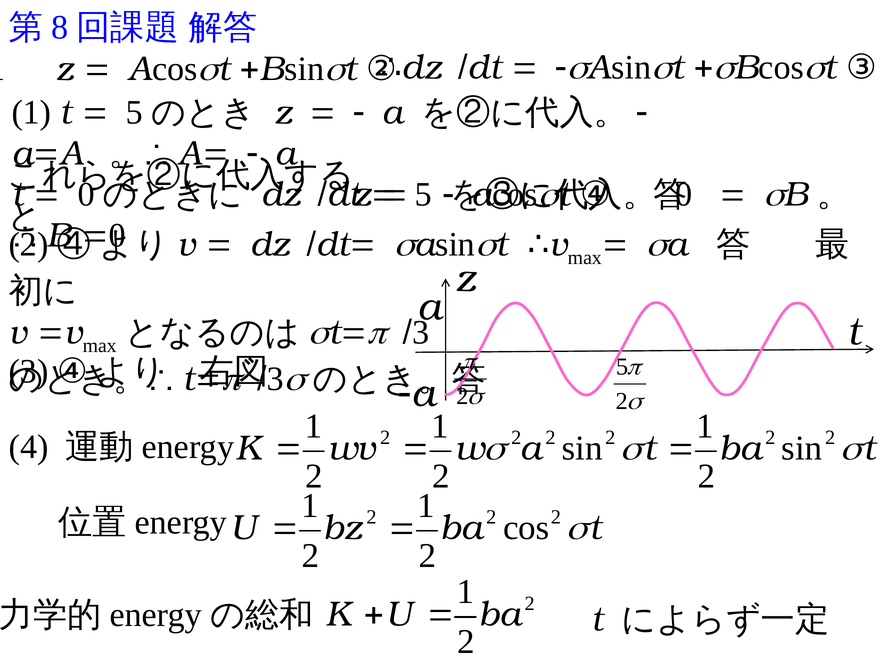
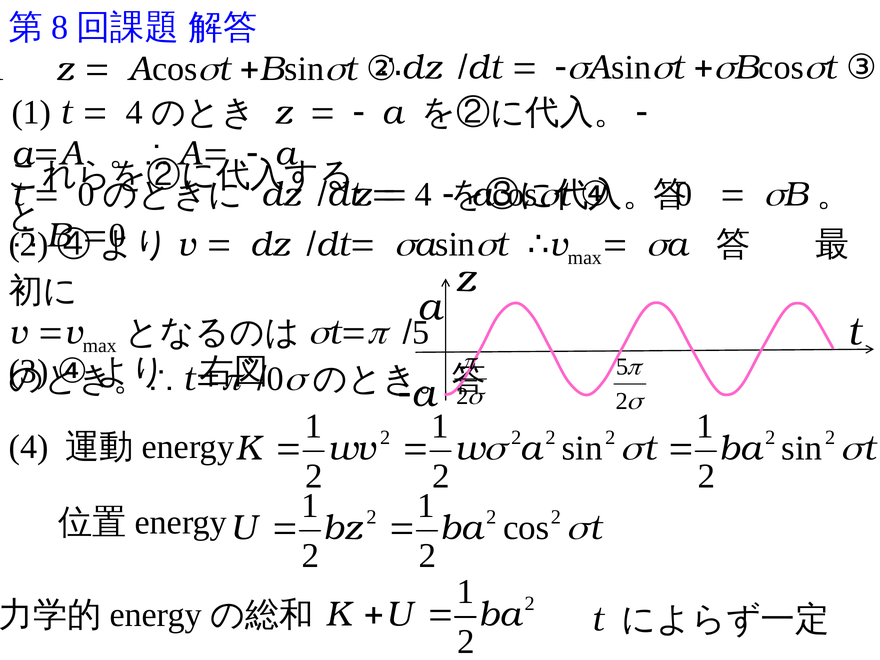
5: 5 -> 4 (134, 112)
5: 5 -> 4 (423, 195)
3: 3 -> 5 (421, 332)
3: 3 -> 0 (275, 379)
